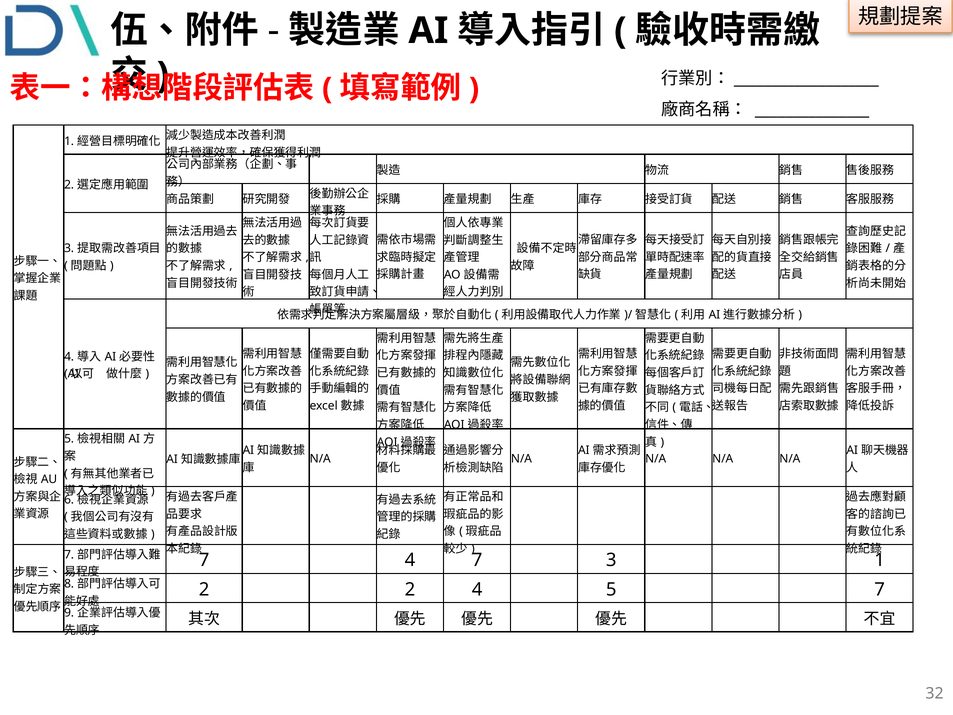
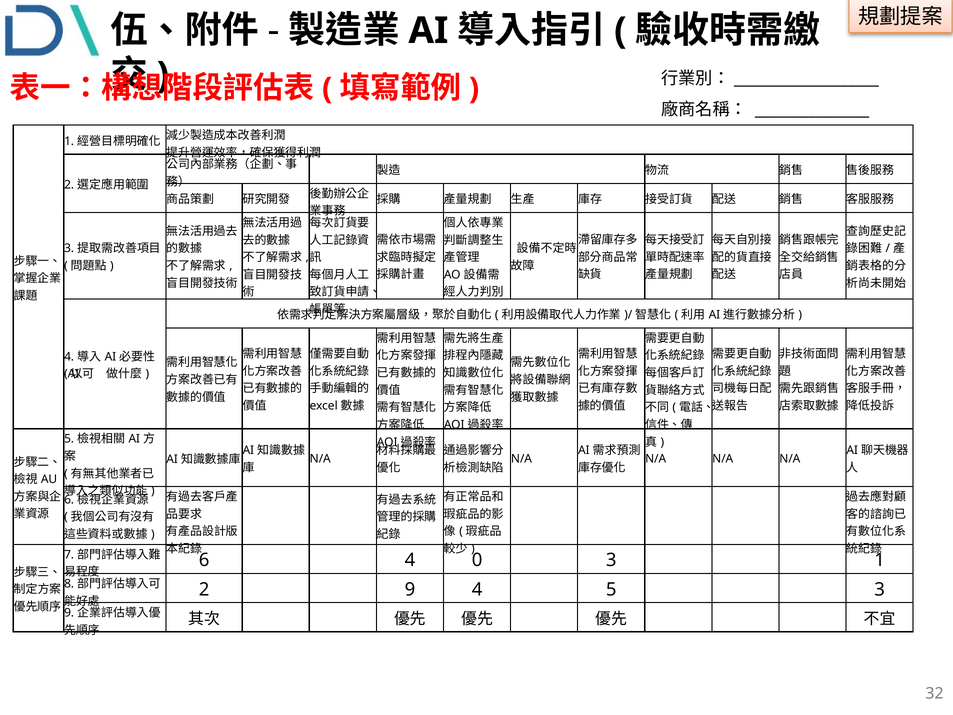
7: 7 -> 6 (204, 560)
4 7: 7 -> 0 (477, 560)
2 2: 2 -> 9 (410, 589)
5 7: 7 -> 3 (880, 589)
